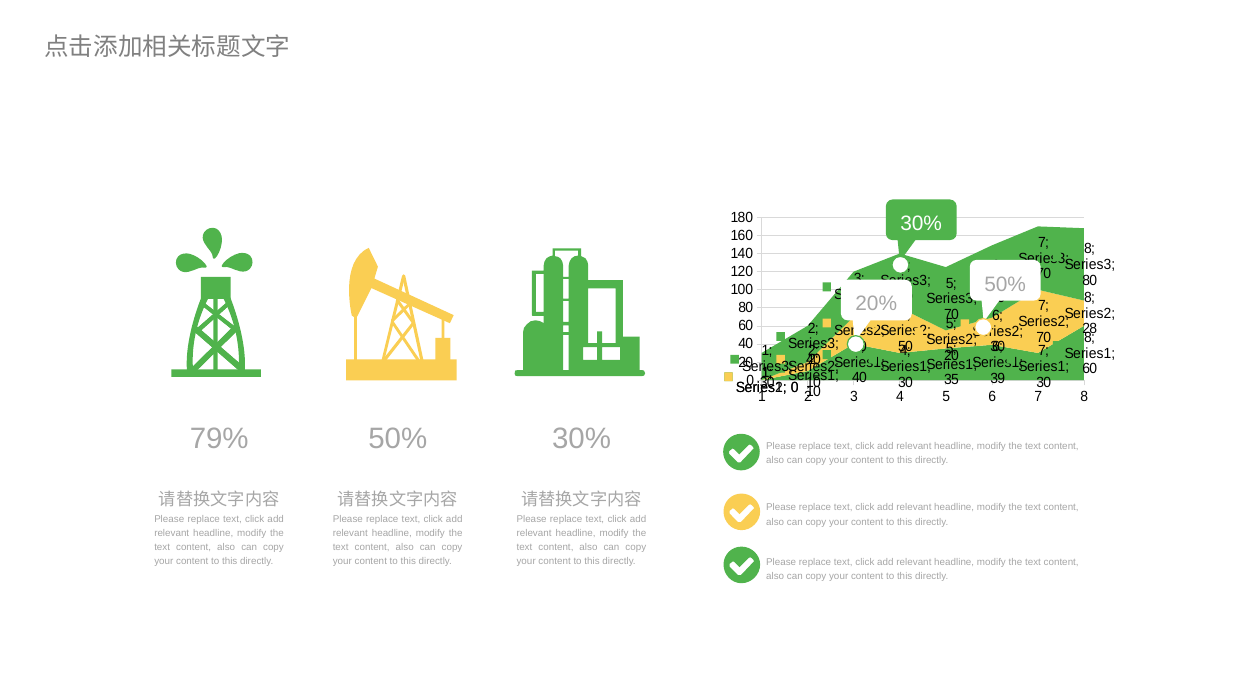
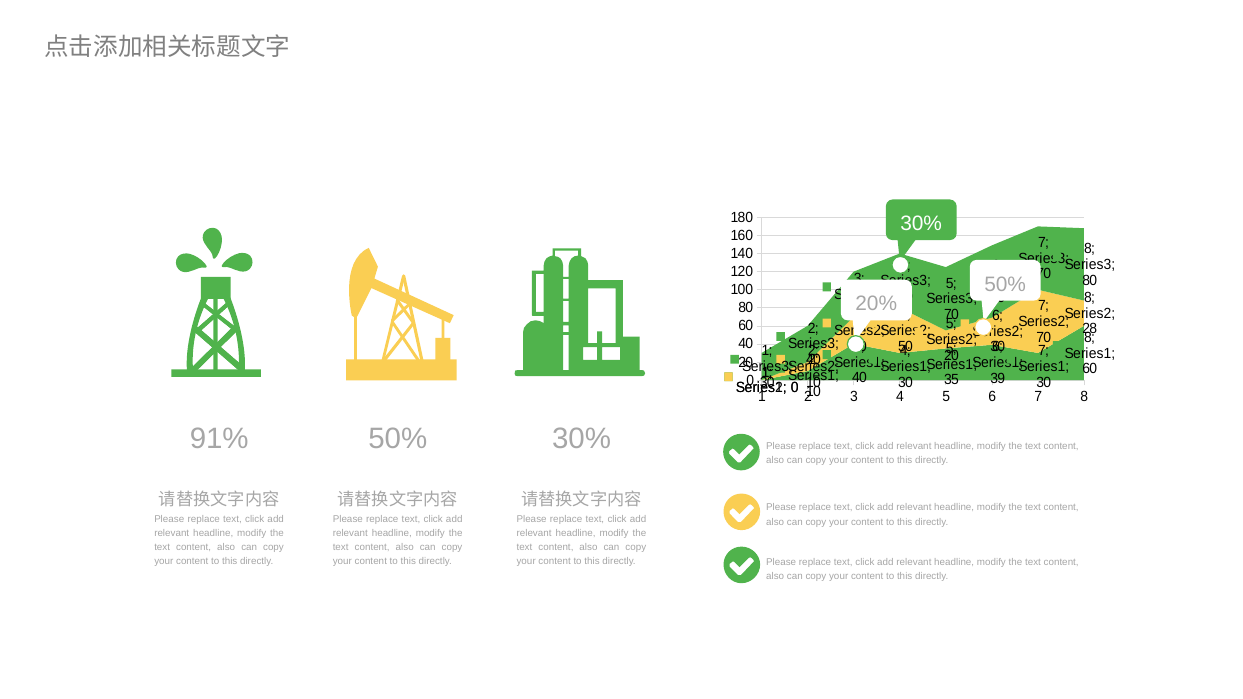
79%: 79% -> 91% (219, 439)
